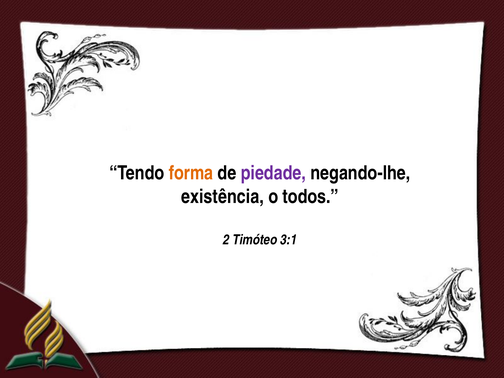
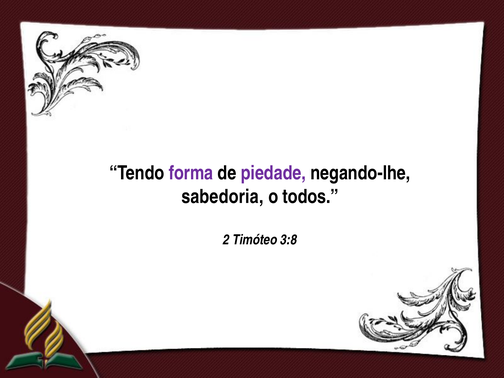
forma colour: orange -> purple (191, 173)
existência: existência -> sabedoria (222, 197)
3:1: 3:1 -> 3:8 (289, 240)
